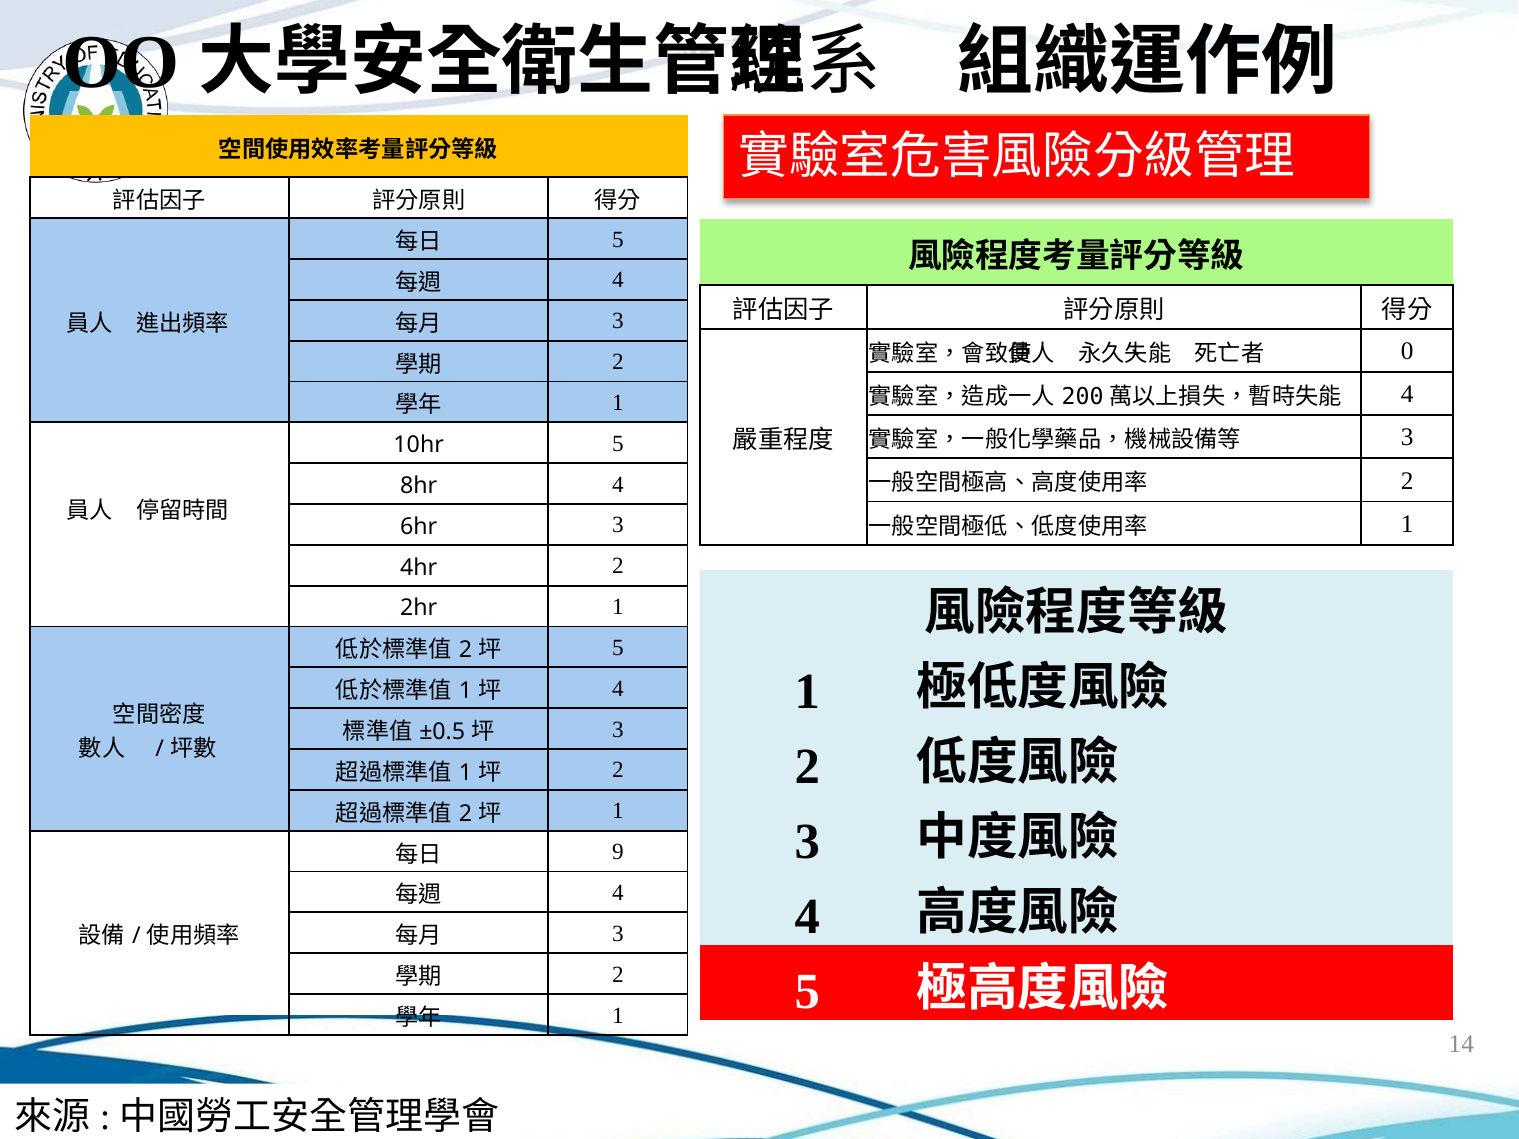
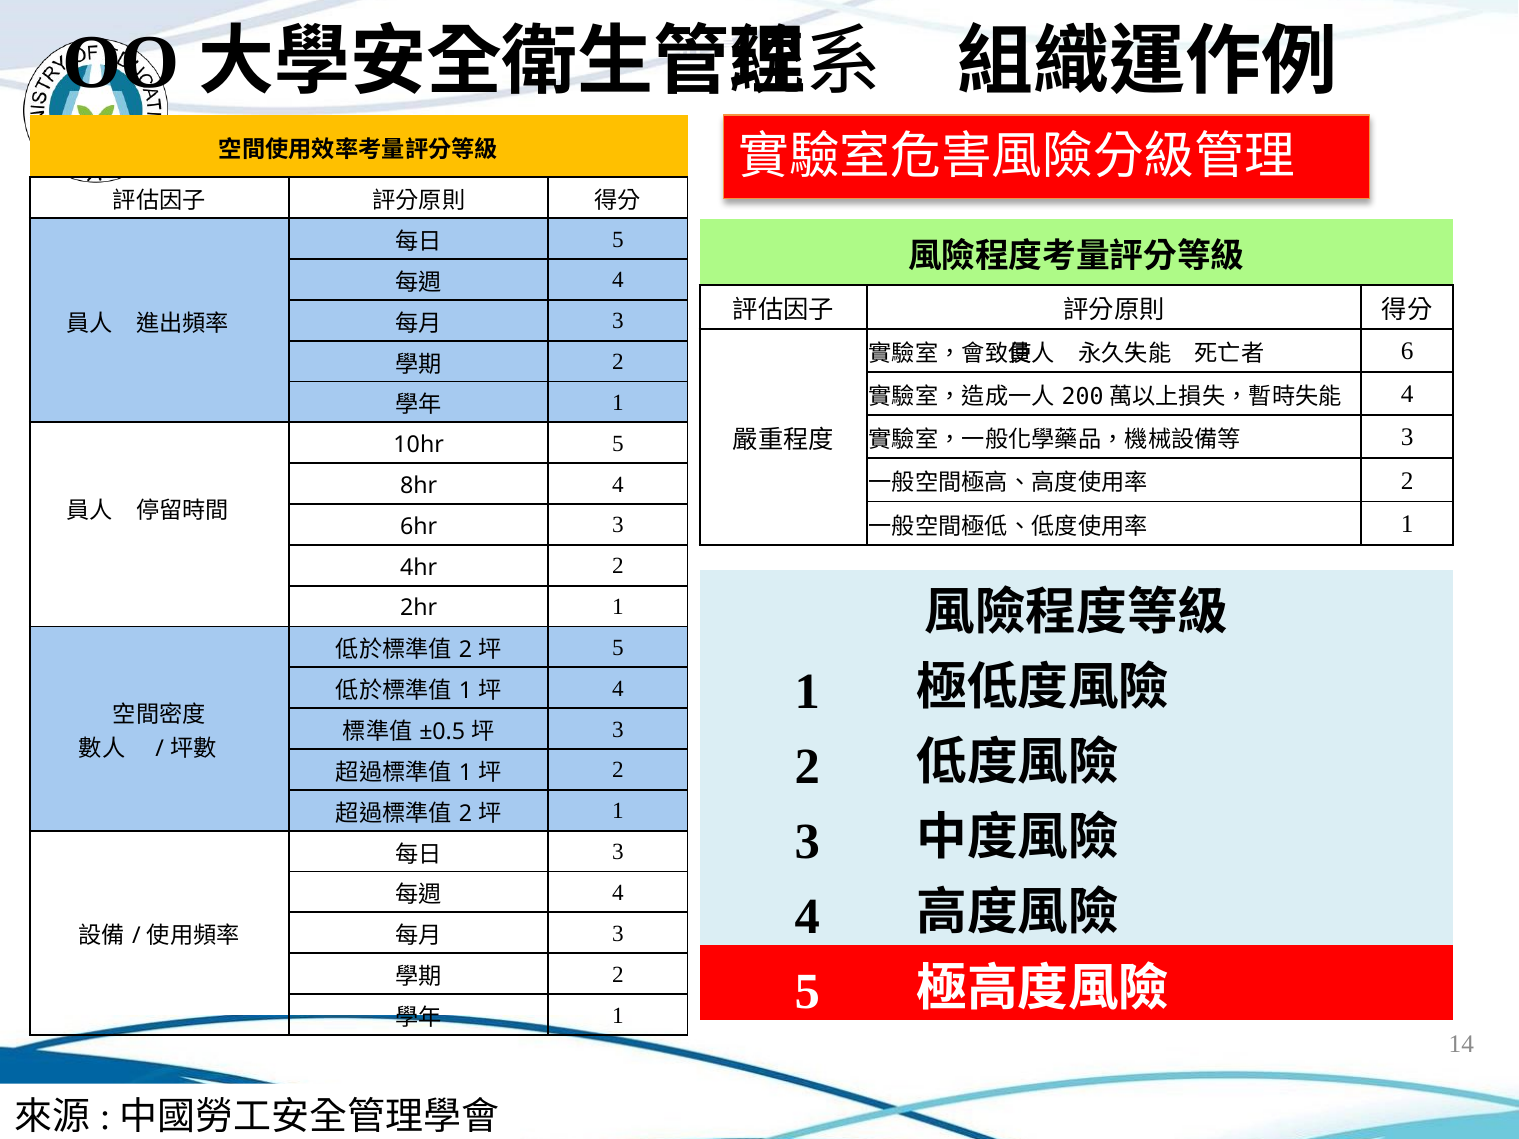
0: 0 -> 6 (1407, 351)
9: 9 -> 3 (618, 852)
